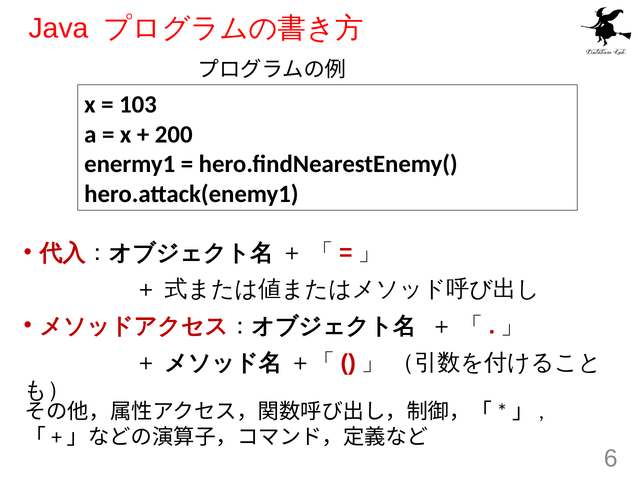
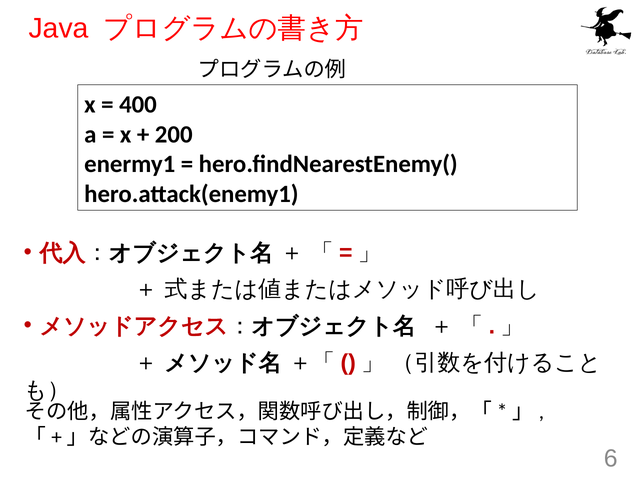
103: 103 -> 400 (138, 104)
